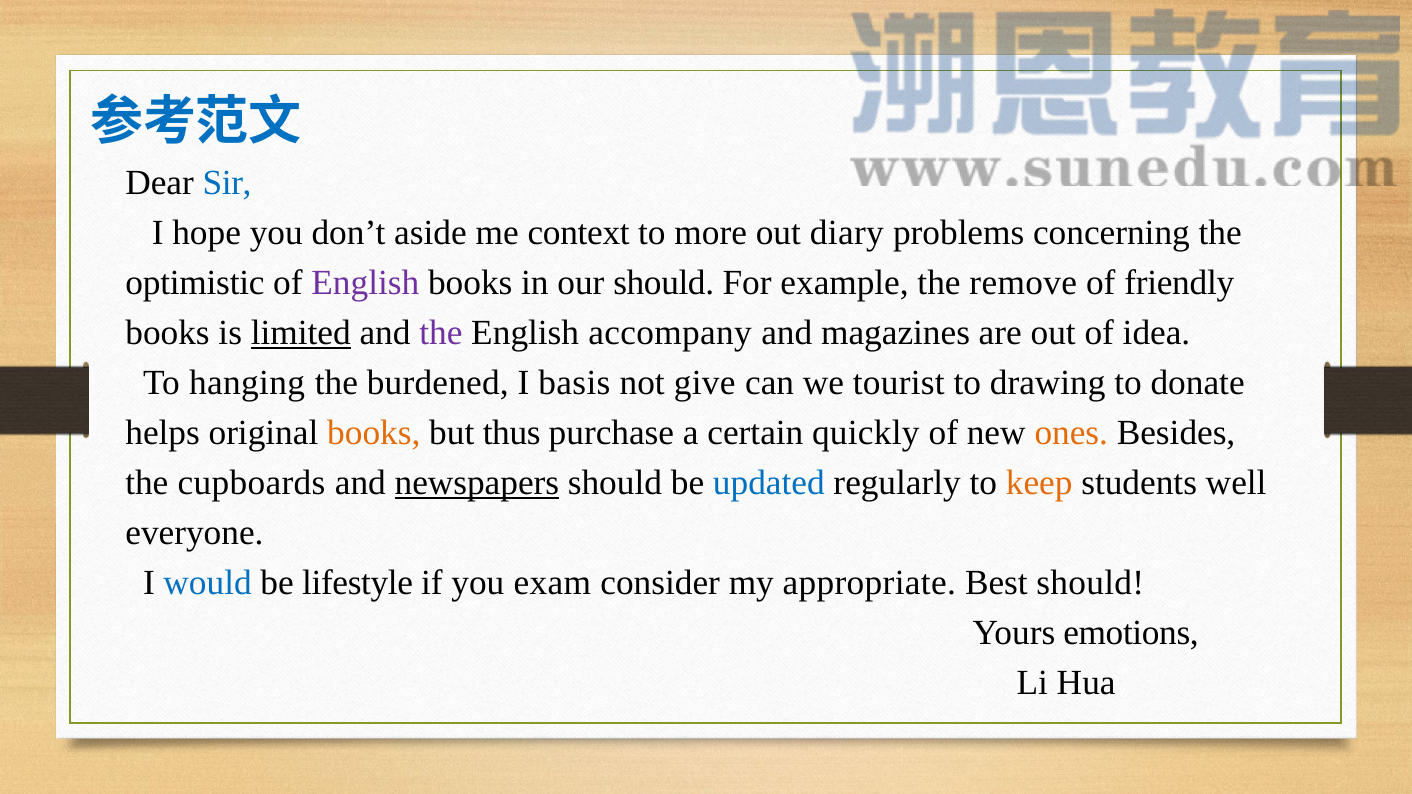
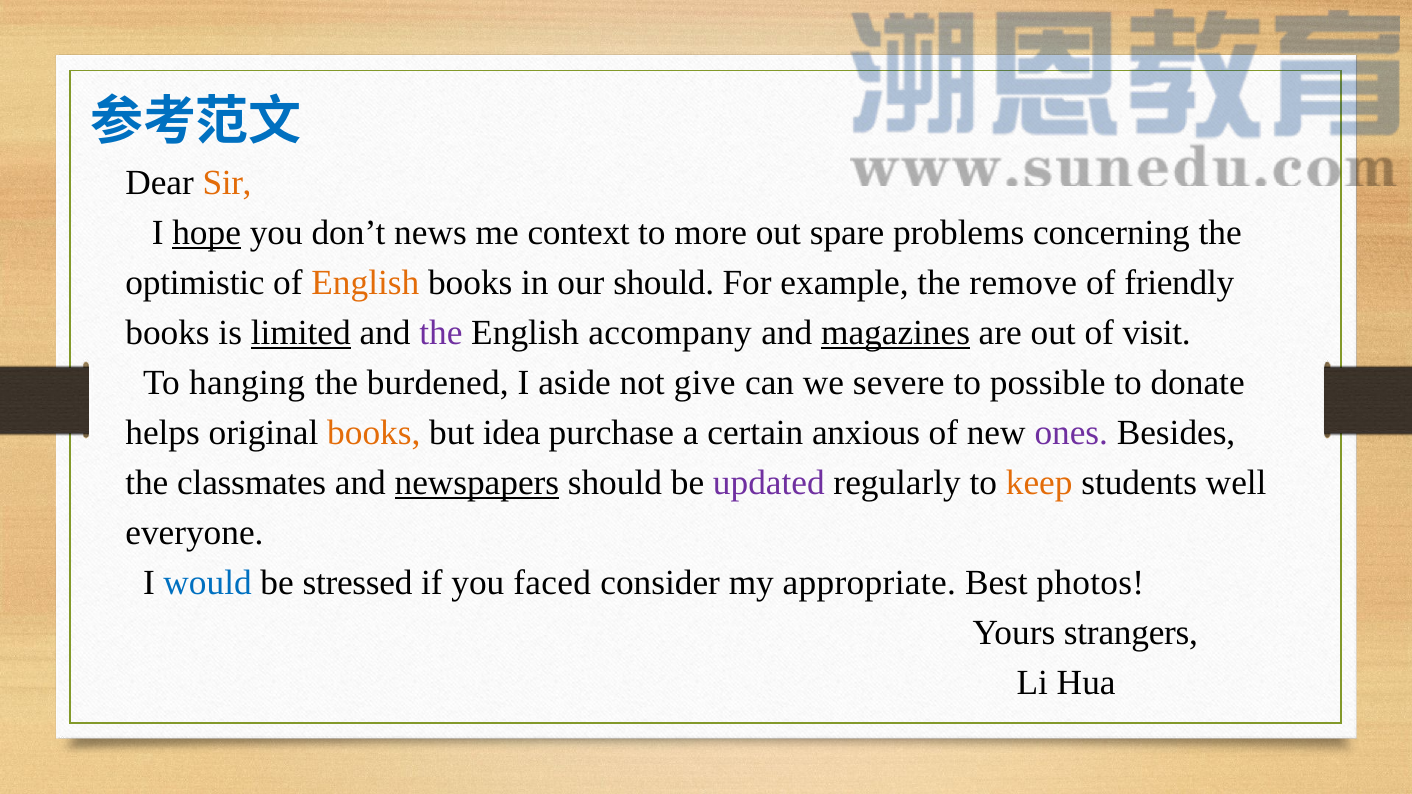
Sir colour: blue -> orange (227, 183)
hope underline: none -> present (207, 233)
aside: aside -> news (430, 233)
diary: diary -> spare (847, 233)
English colour: purple -> orange (365, 283)
magazines underline: none -> present (896, 333)
idea: idea -> visit (1157, 333)
basis: basis -> aside (575, 383)
tourist: tourist -> severe (899, 383)
drawing: drawing -> possible (1048, 383)
thus: thus -> idea (512, 433)
quickly: quickly -> anxious (866, 433)
ones colour: orange -> purple (1071, 433)
cupboards: cupboards -> classmates (252, 483)
updated colour: blue -> purple (769, 483)
lifestyle: lifestyle -> stressed (358, 583)
exam: exam -> faced (552, 583)
Best should: should -> photos (1090, 583)
emotions: emotions -> strangers (1131, 633)
